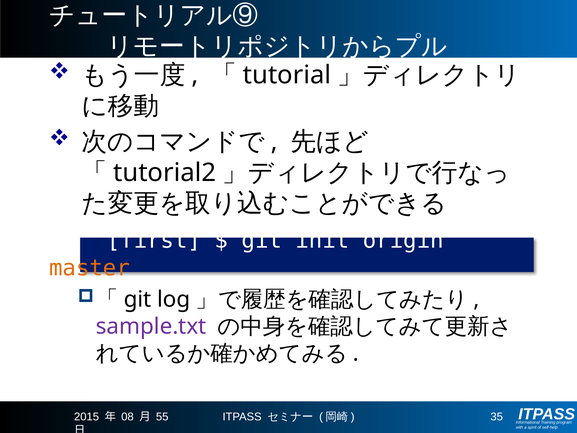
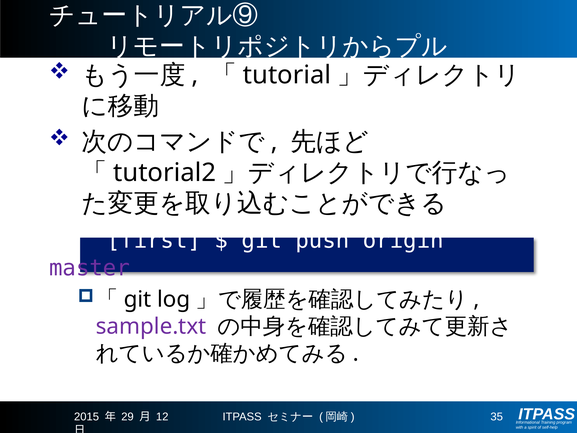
init: init -> push (322, 240)
master colour: orange -> purple (90, 268)
08: 08 -> 29 (127, 416)
55: 55 -> 12 (162, 416)
